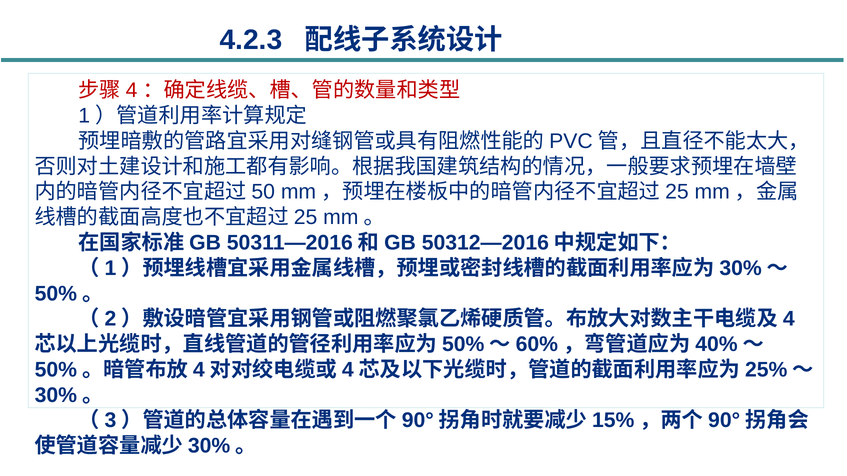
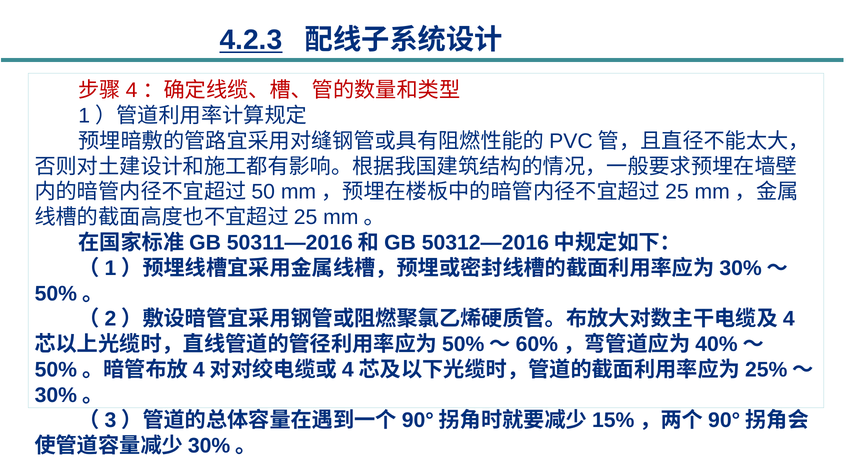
4.2.3 underline: none -> present (251, 40)
